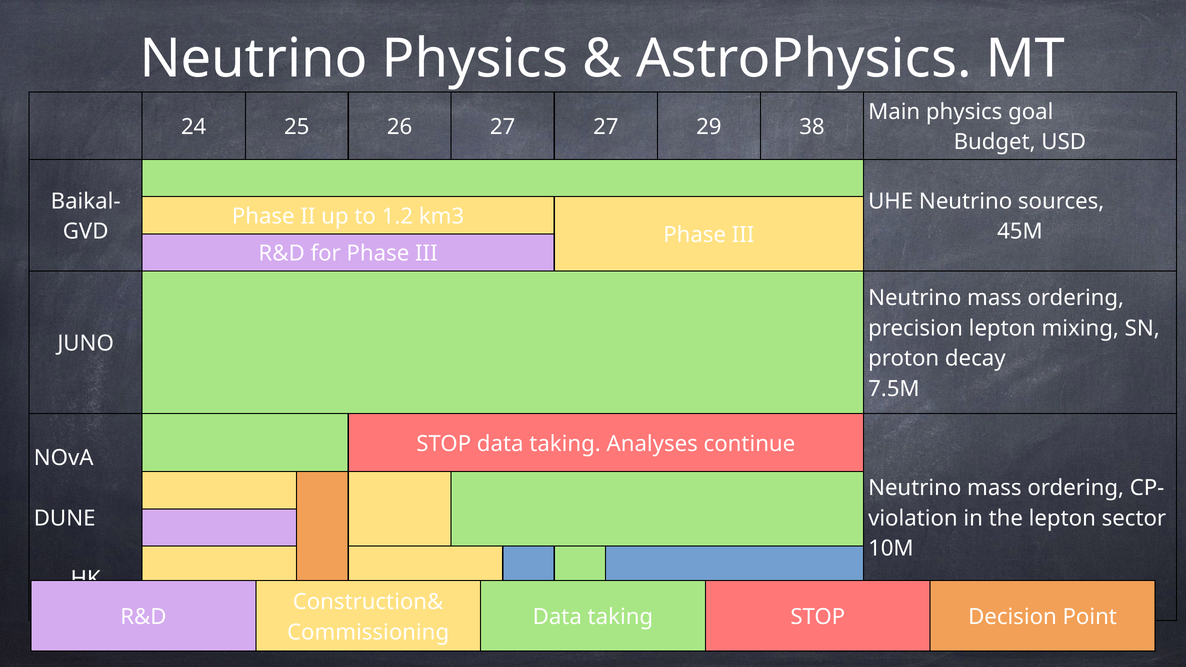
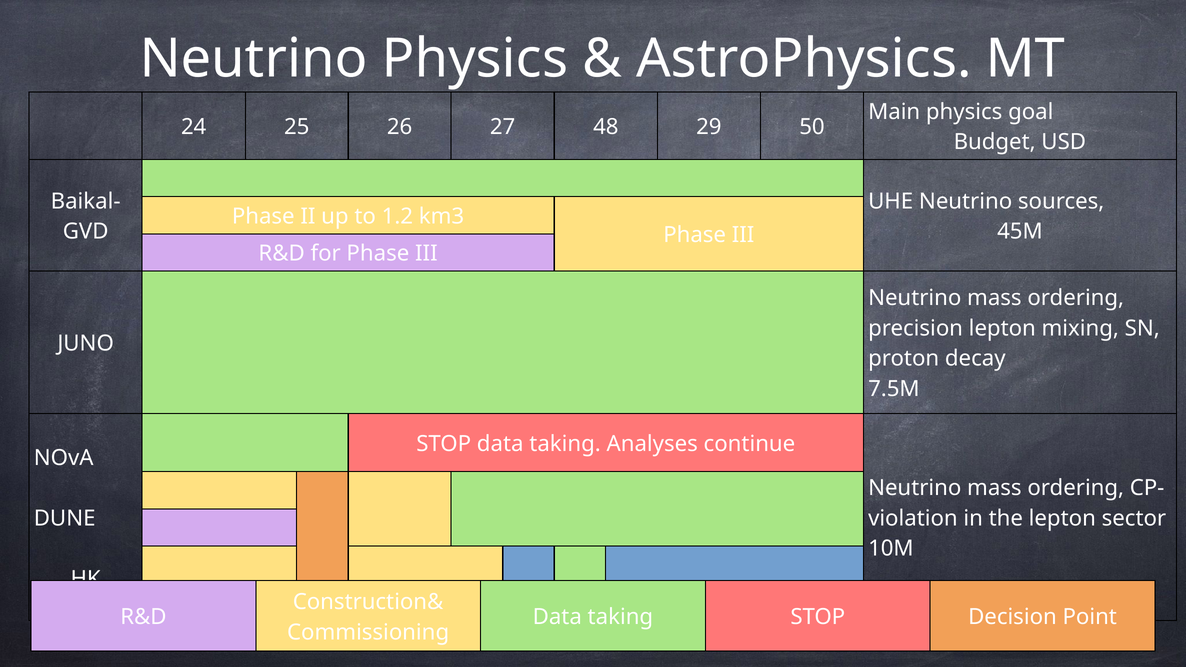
27 27: 27 -> 48 (606, 127)
38: 38 -> 50 (812, 127)
